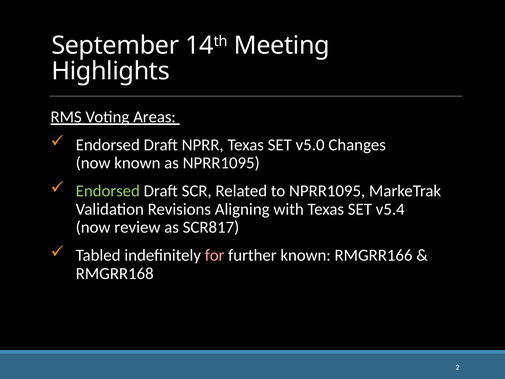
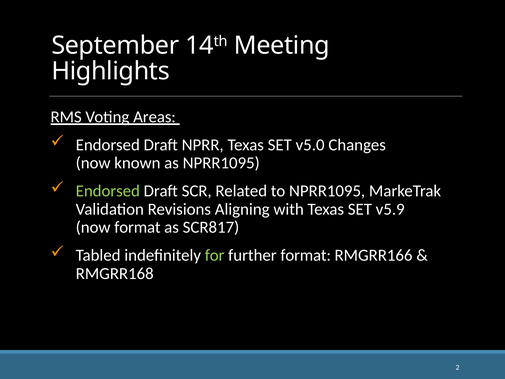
v5.4: v5.4 -> v5.9 (390, 209)
now review: review -> format (137, 227)
for colour: pink -> light green (215, 255)
further known: known -> format (306, 255)
